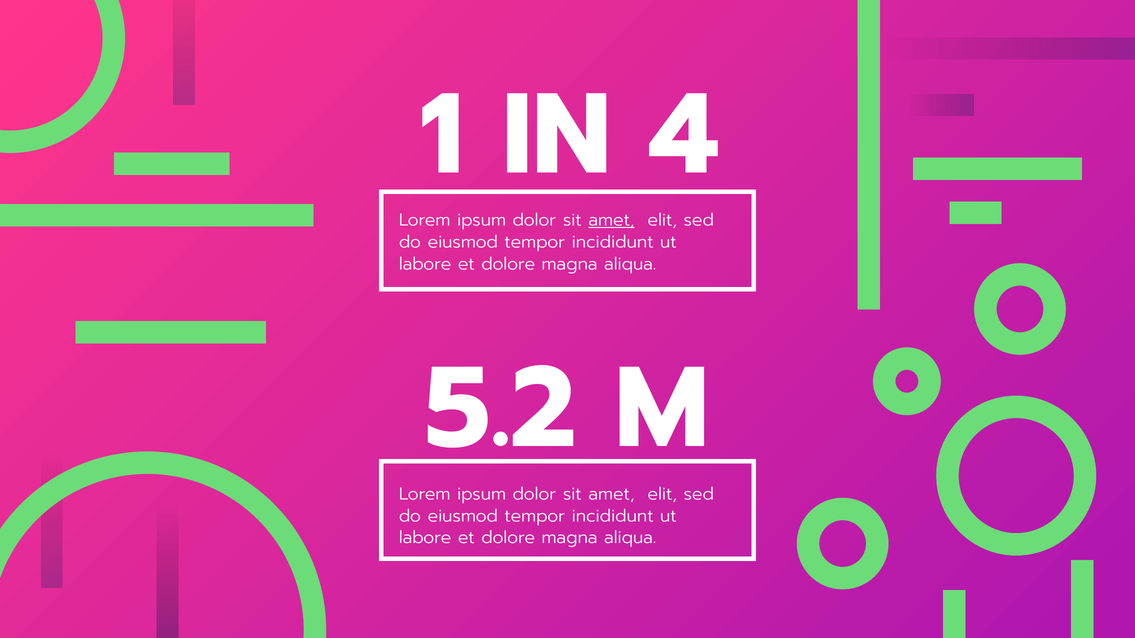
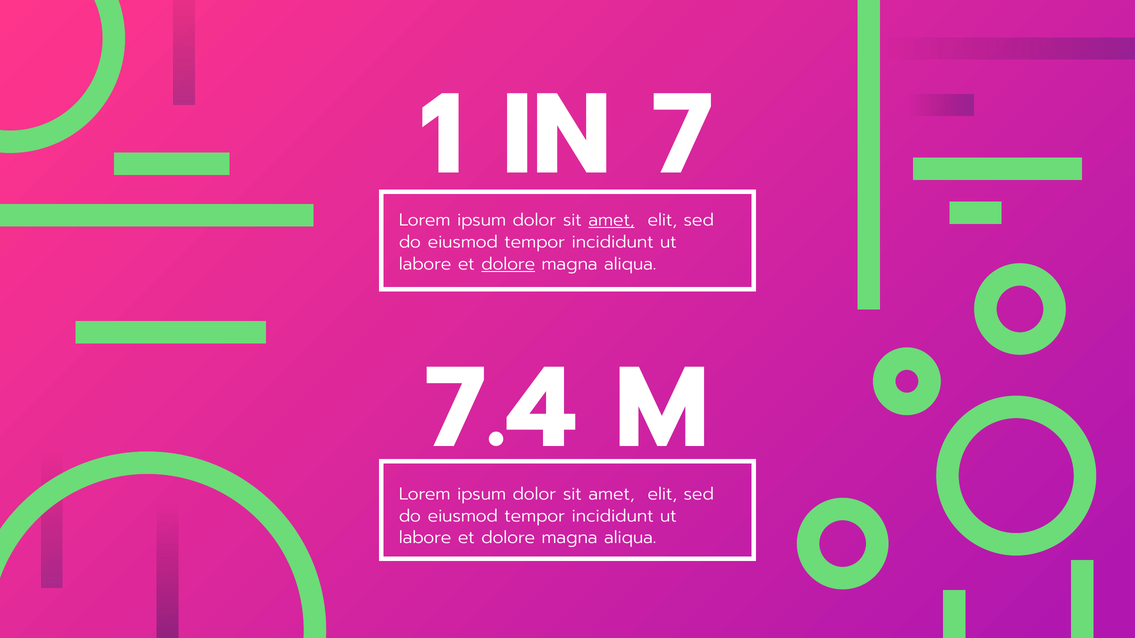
4: 4 -> 7 (682, 135)
dolore underline: none -> present (508, 264)
5.2: 5.2 -> 7.4 (501, 409)
